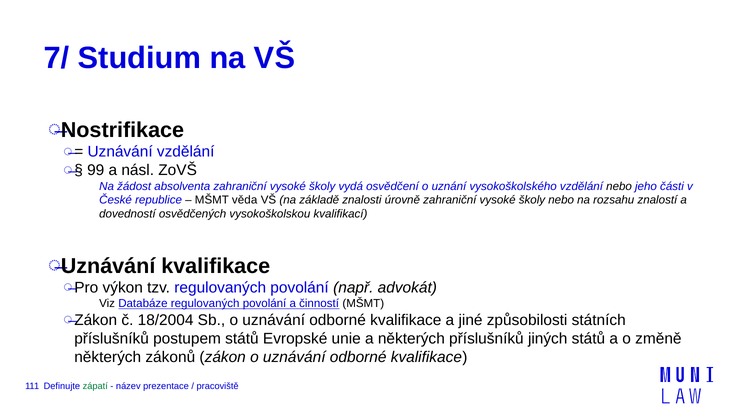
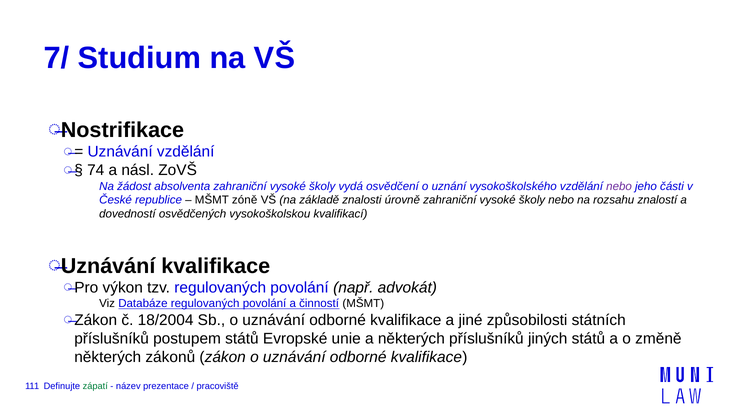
99: 99 -> 74 (96, 170)
nebo colour: black -> purple (619, 186)
věda: věda -> zóně (245, 200)
